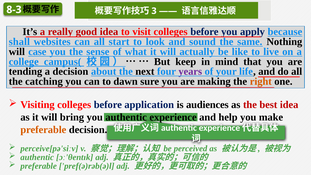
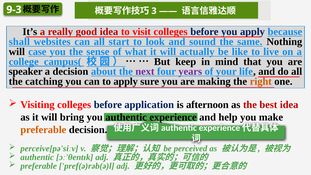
8-3: 8-3 -> 9-3 (14, 10)
tending: tending -> speaker (26, 71)
next colour: black -> purple (145, 71)
to dawn: dawn -> apply (126, 81)
audiences: audiences -> afternoon (207, 105)
